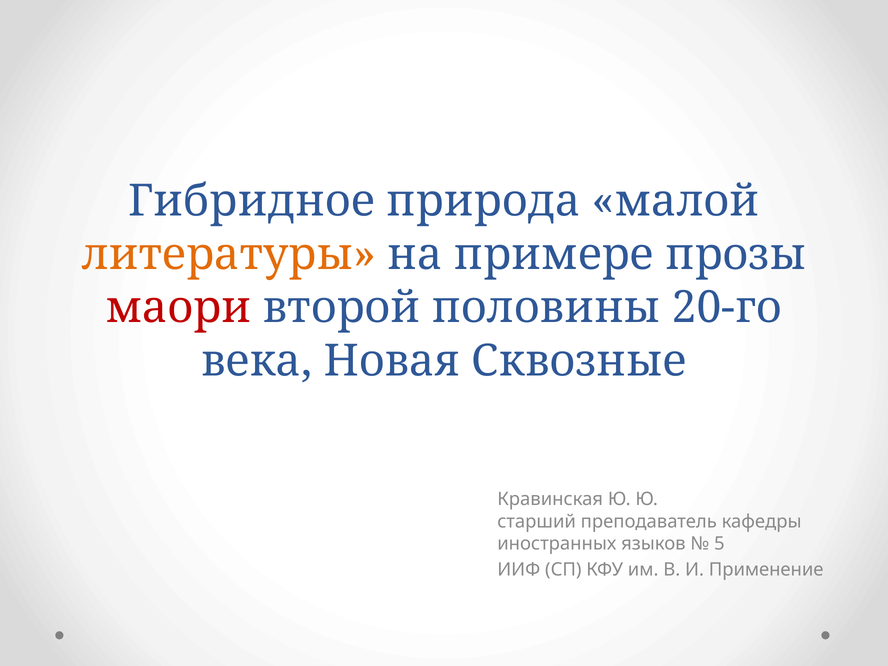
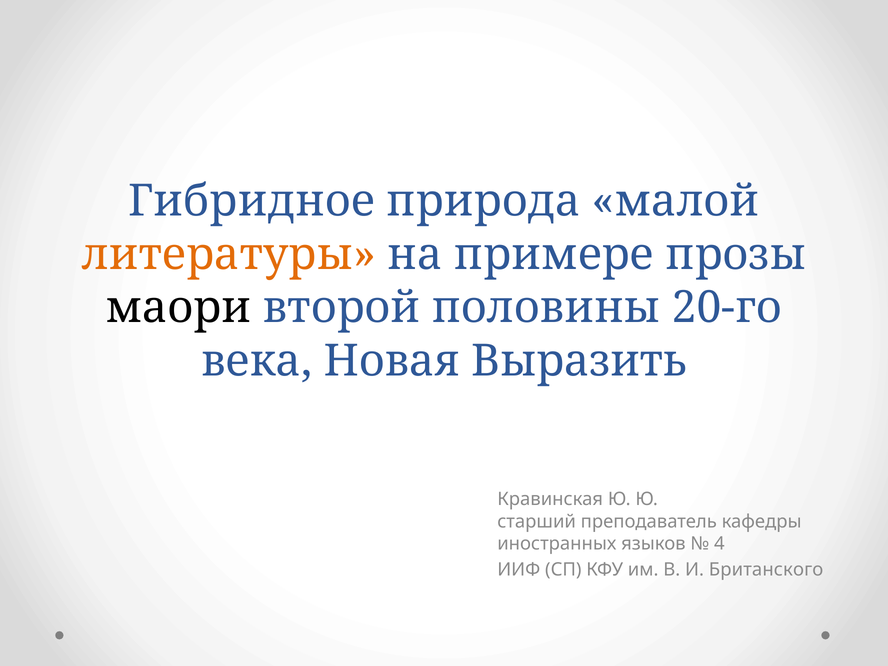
маори colour: red -> black (179, 308)
Сквозные: Сквозные -> Выразить (579, 361)
5: 5 -> 4 (719, 544)
Применение: Применение -> Британского (766, 570)
